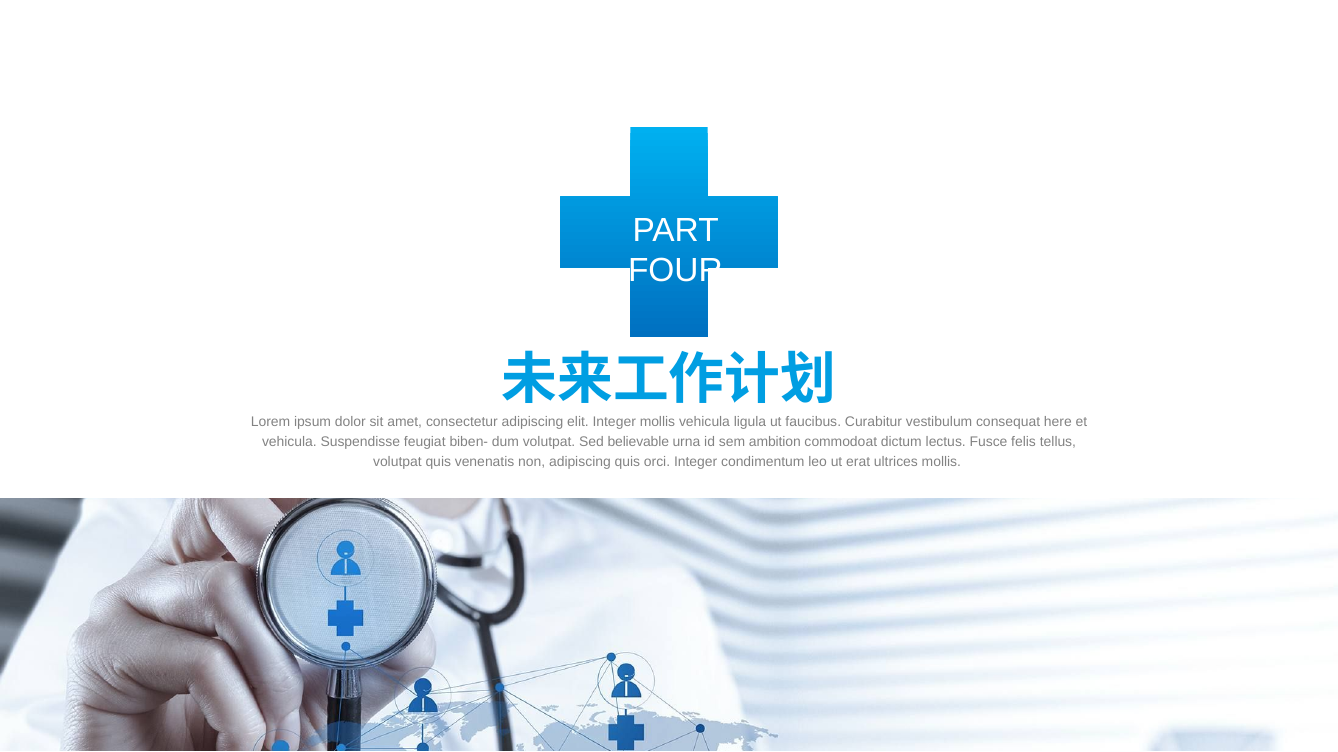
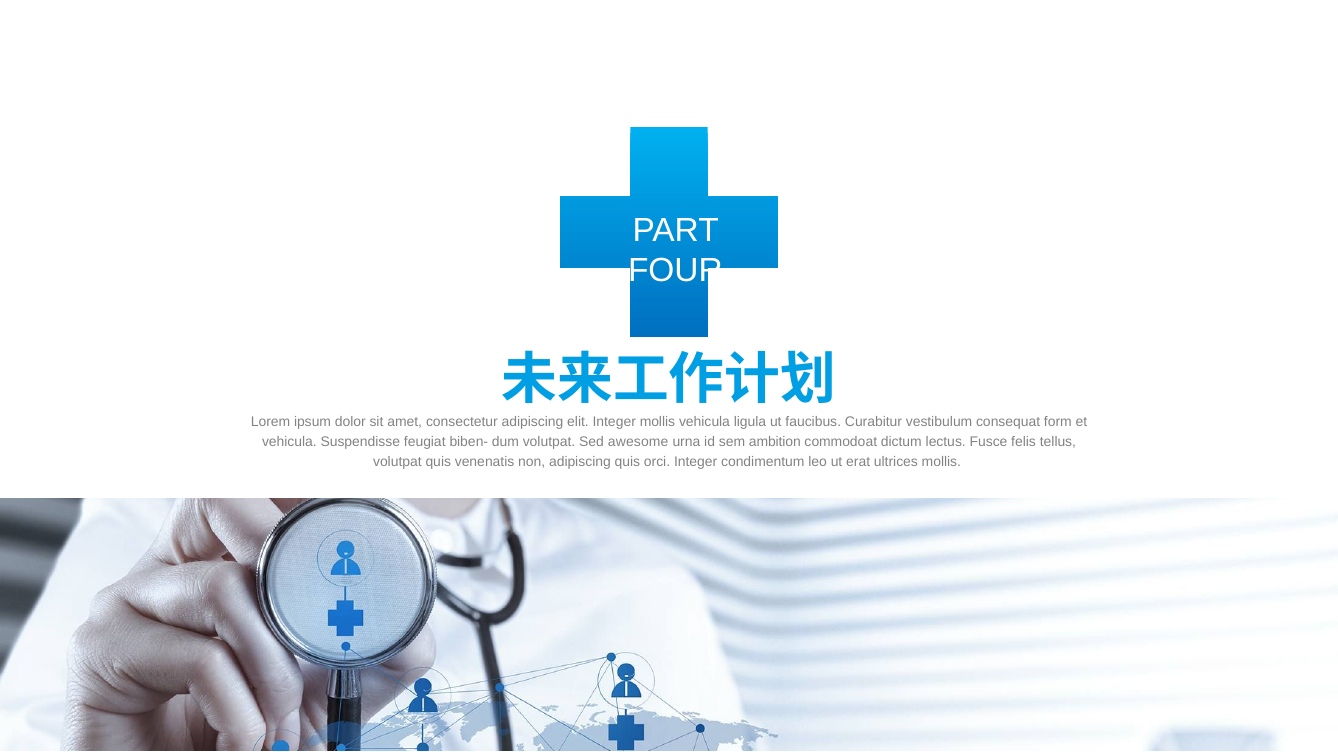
here: here -> form (1058, 422)
believable: believable -> awesome (638, 442)
